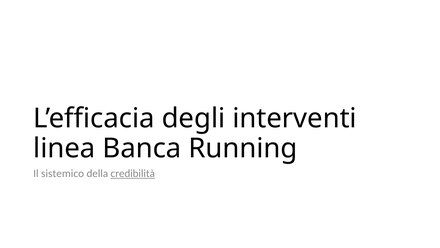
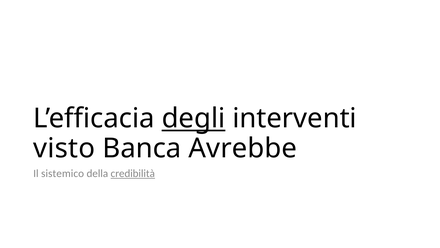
degli underline: none -> present (193, 118)
linea: linea -> visto (64, 148)
Running: Running -> Avrebbe (243, 148)
